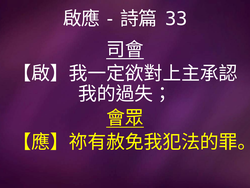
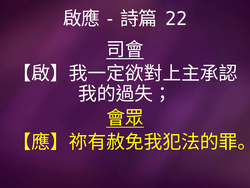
33: 33 -> 22 (176, 19)
